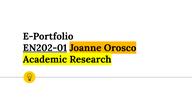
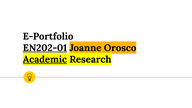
Academic underline: none -> present (45, 59)
